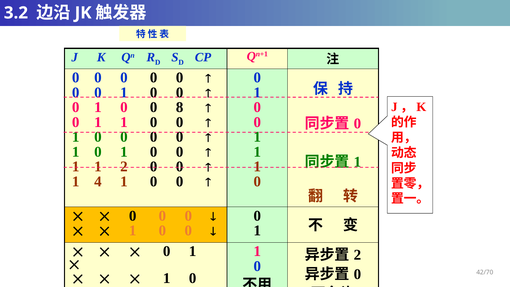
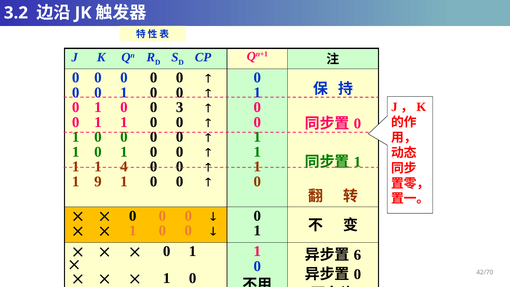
8: 8 -> 3 (180, 107)
1 2: 2 -> 4 (124, 167)
4: 4 -> 9 (98, 181)
2: 2 -> 6 (357, 255)
